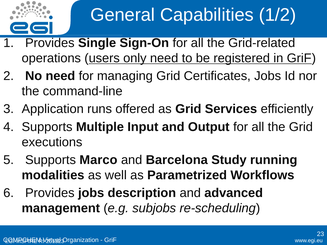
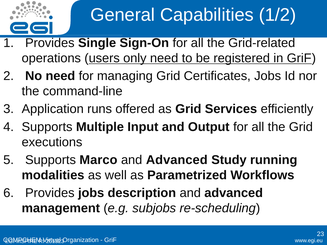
Barcelona: Barcelona -> Advanced (177, 160)
